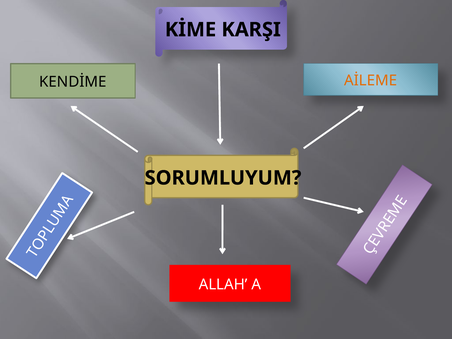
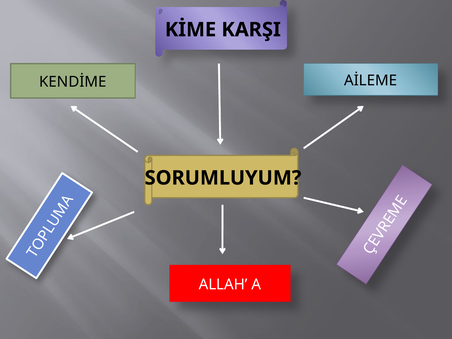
AİLEME colour: orange -> black (371, 80)
